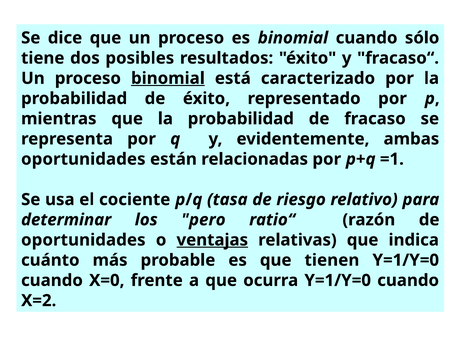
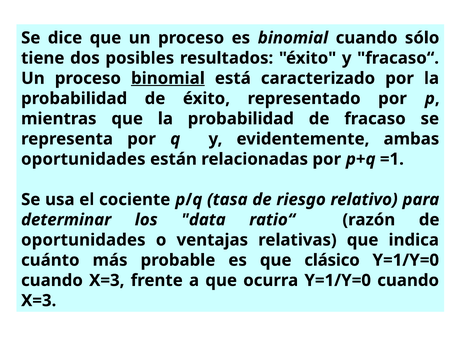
pero: pero -> data (203, 219)
ventajas underline: present -> none (212, 240)
tienen: tienen -> clásico (332, 260)
X=0: X=0 -> X=3 (107, 280)
X=2: X=2 -> X=3 (39, 300)
